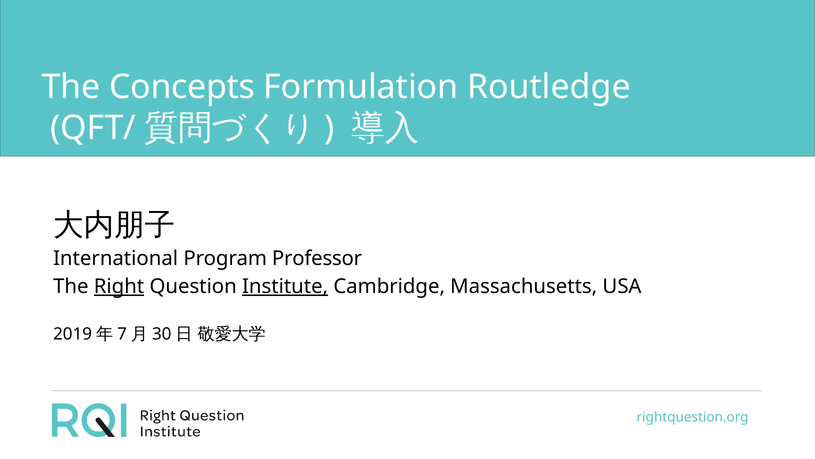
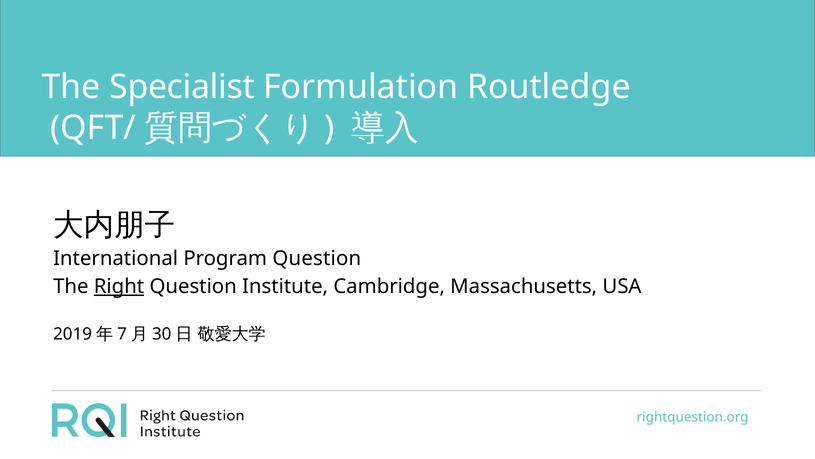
Concepts: Concepts -> Specialist (182, 87)
Program Professor: Professor -> Question (317, 258)
Institute underline: present -> none (285, 286)
